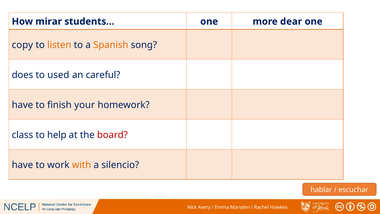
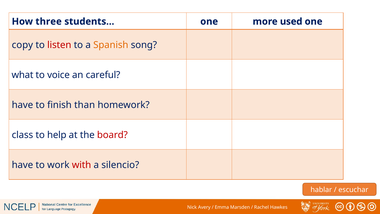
mirar: mirar -> three (49, 21)
dear: dear -> used (291, 21)
listen colour: orange -> red (59, 45)
does: does -> what (22, 75)
used: used -> voice (58, 75)
your: your -> than (85, 105)
with colour: orange -> red (82, 165)
